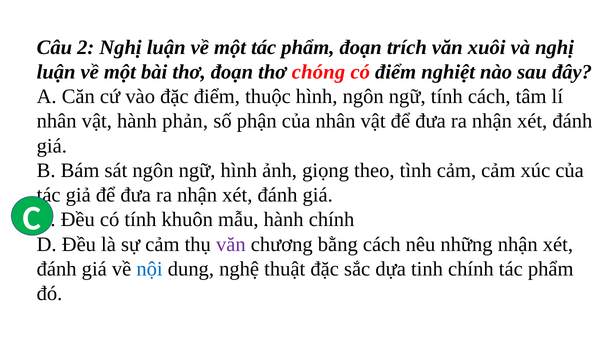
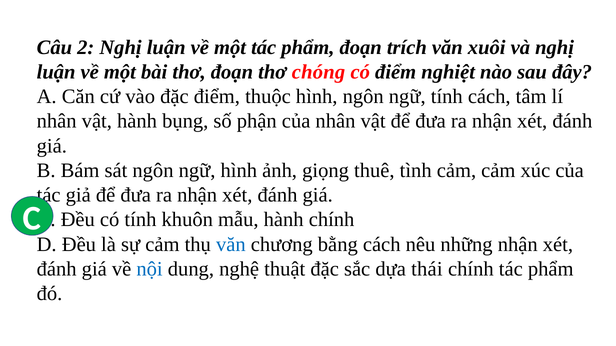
phản: phản -> bụng (185, 121)
theo: theo -> thuê (374, 171)
văn colour: purple -> blue (231, 245)
tinh: tinh -> thái (427, 269)
